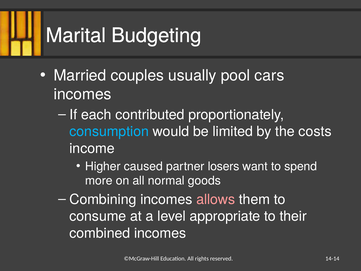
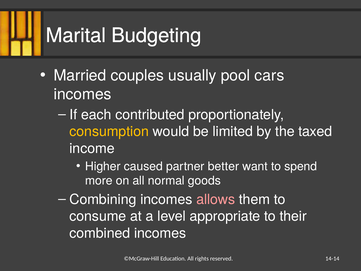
consumption colour: light blue -> yellow (109, 131)
costs: costs -> taxed (315, 131)
losers: losers -> better (223, 166)
